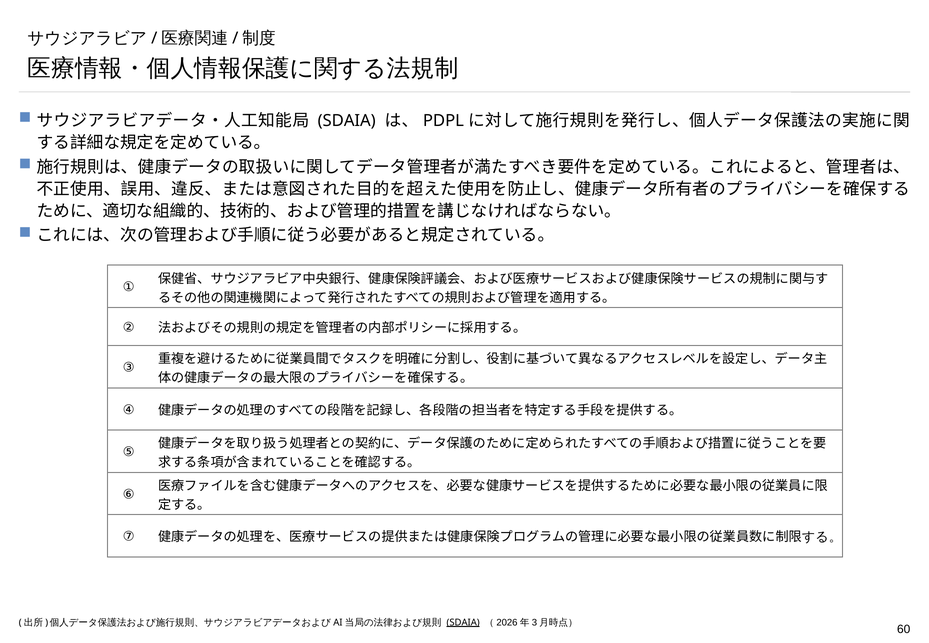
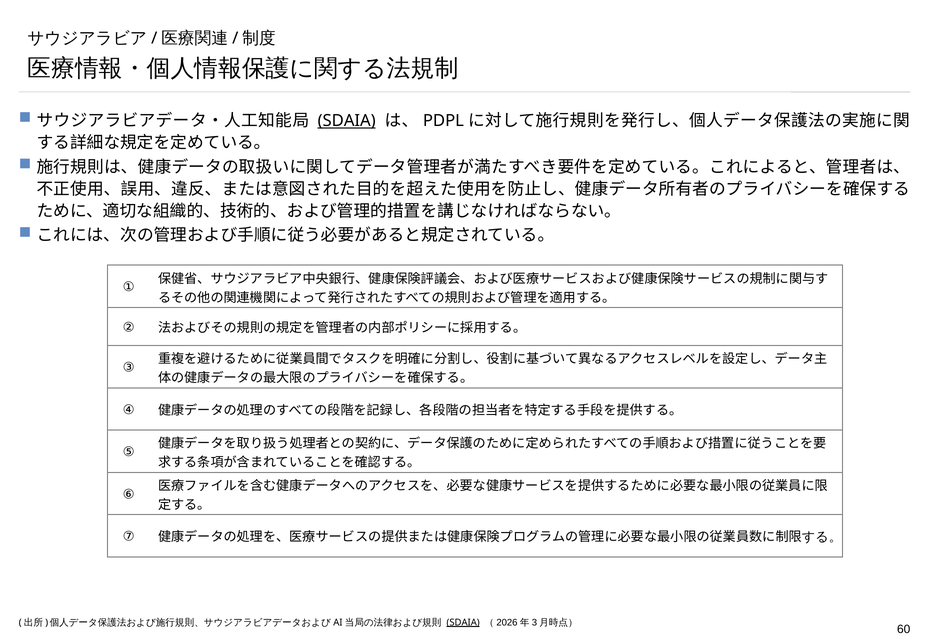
SDAIA underline: none -> present (347, 121)
